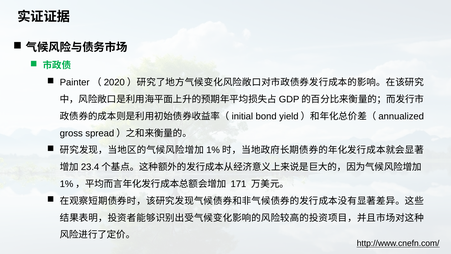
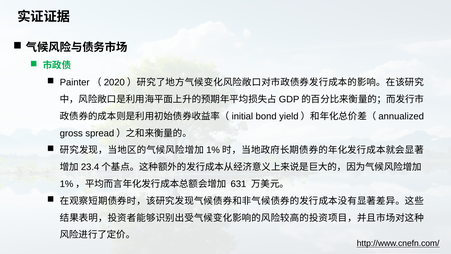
171: 171 -> 631 (238, 184)
